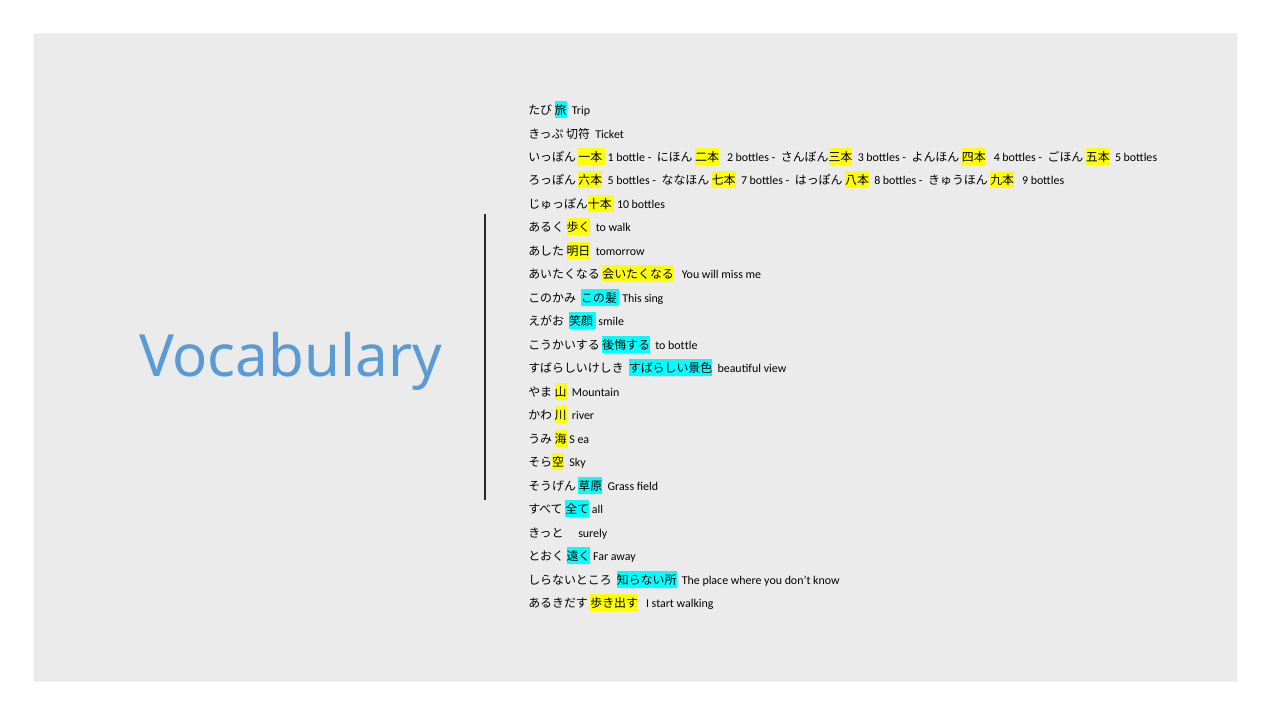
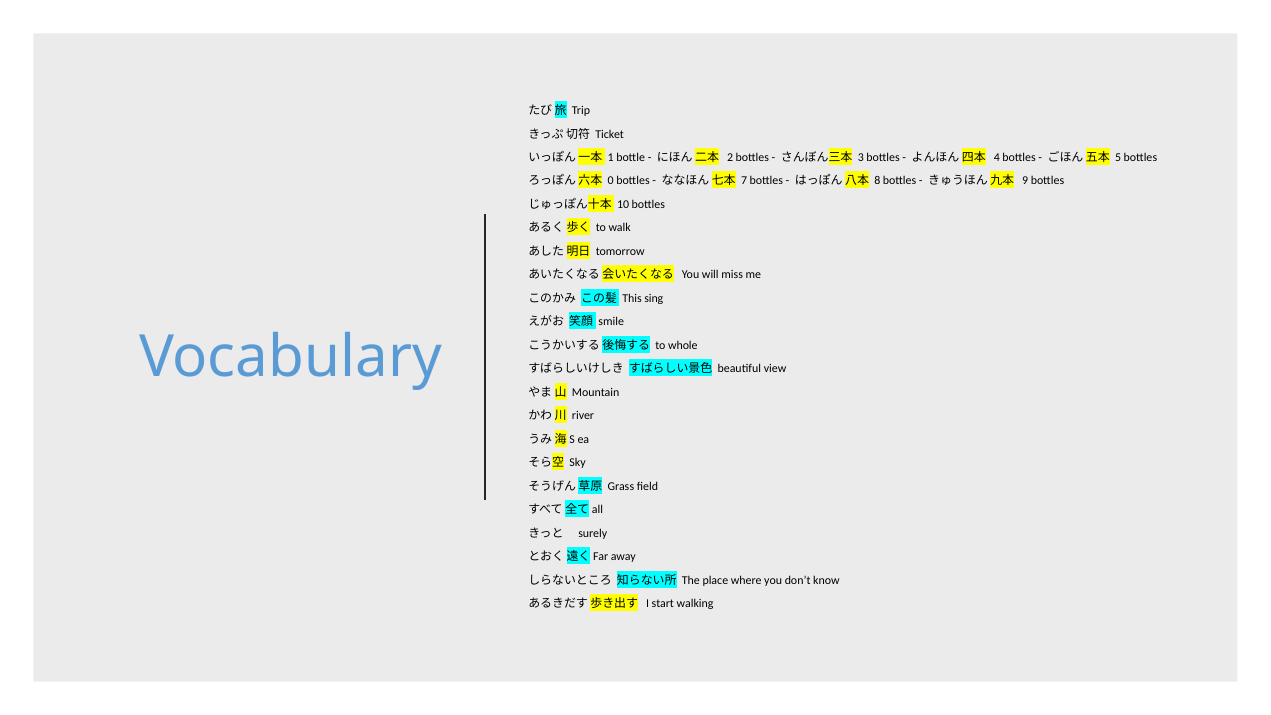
5: 5 -> 0 (611, 181)
to bottle: bottle -> whole (683, 345)
